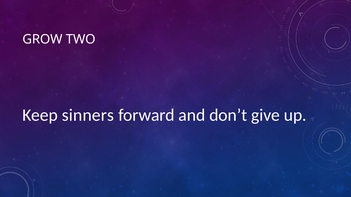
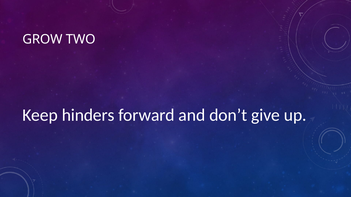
sinners: sinners -> hinders (88, 115)
